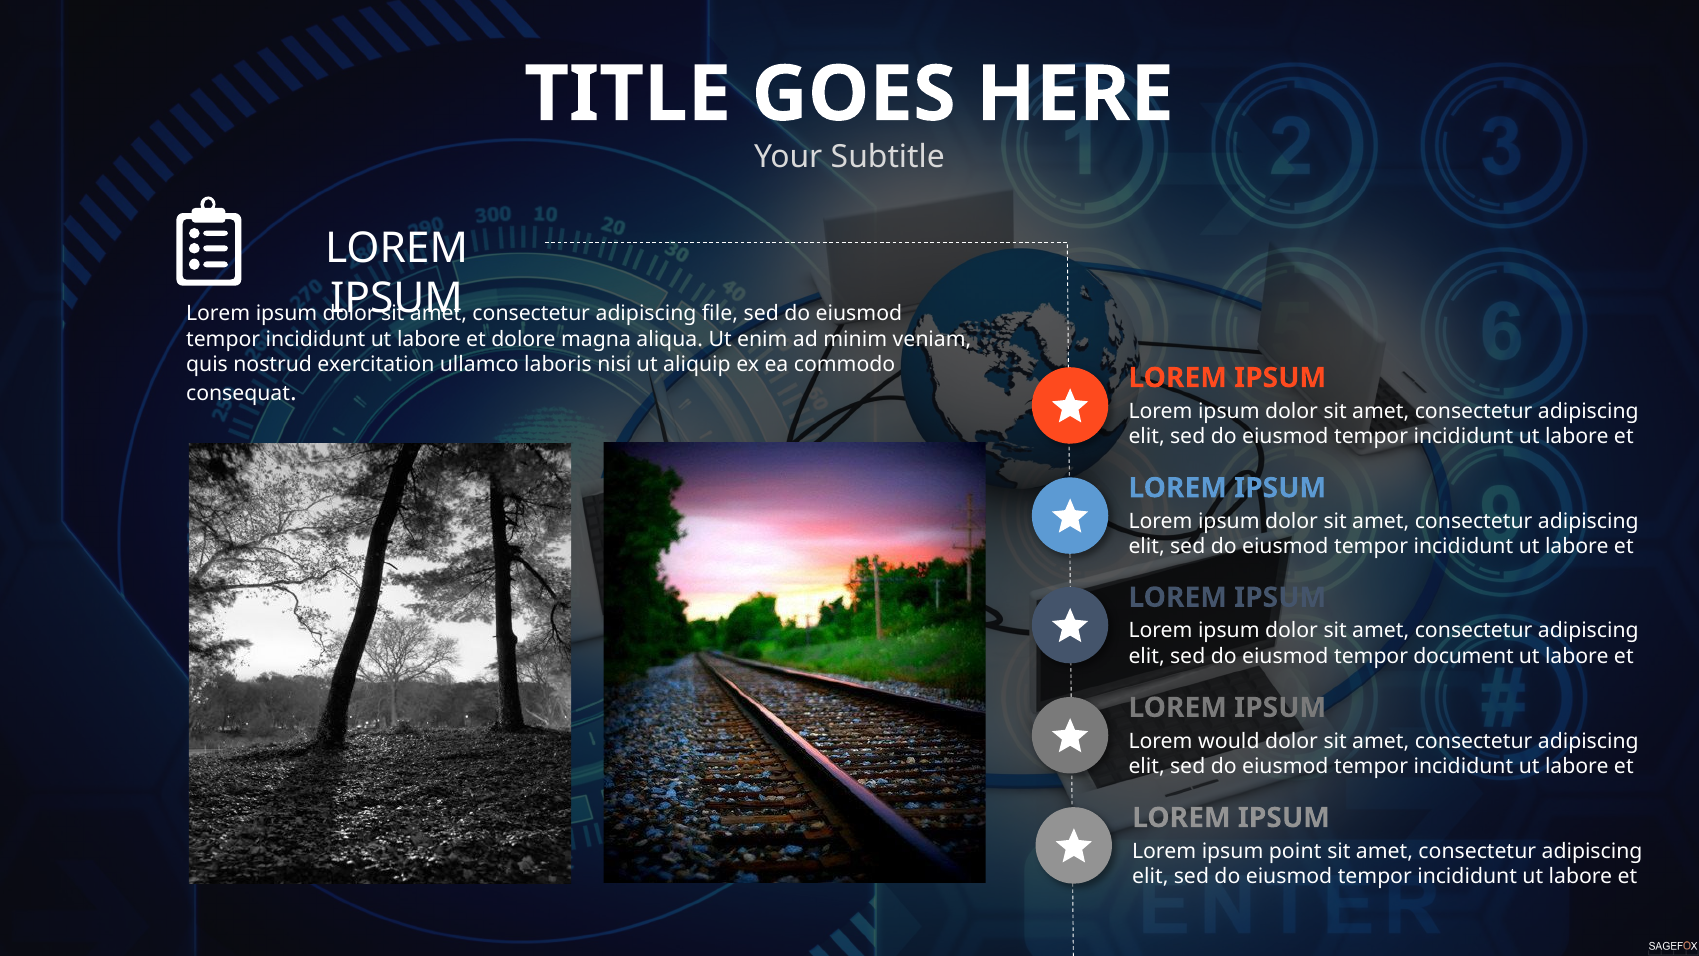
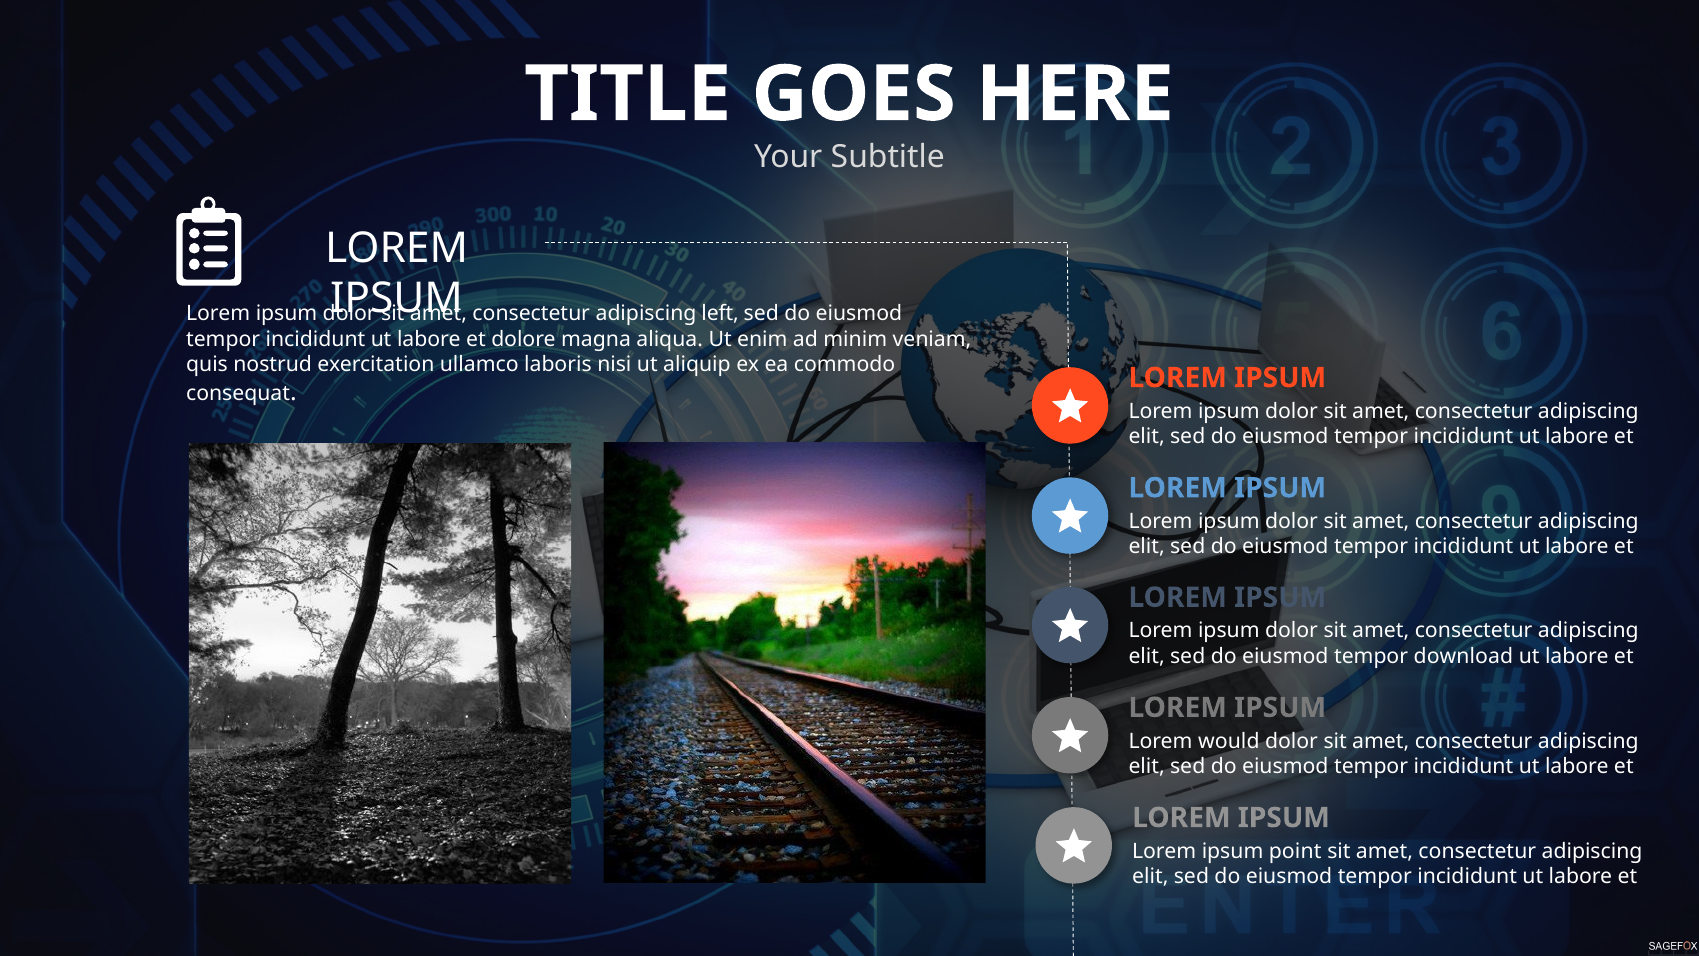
file: file -> left (720, 314)
document: document -> download (1463, 656)
